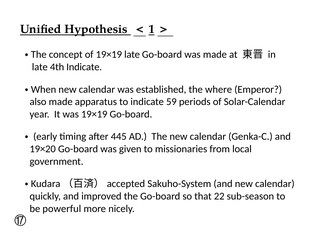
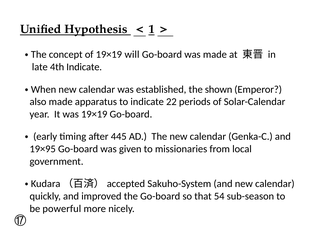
19×19 late: late -> will (132, 55)
where: where -> shown (219, 89)
59: 59 -> 22 (171, 102)
19×20: 19×20 -> 19×95 (43, 149)
22: 22 -> 54 (219, 196)
